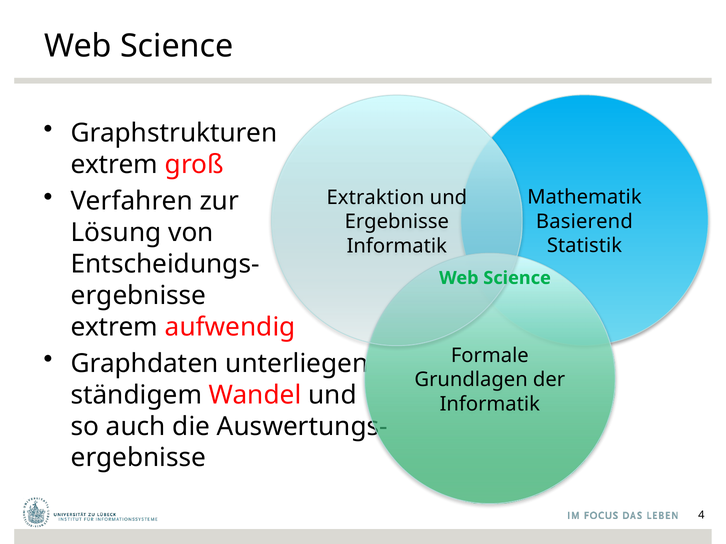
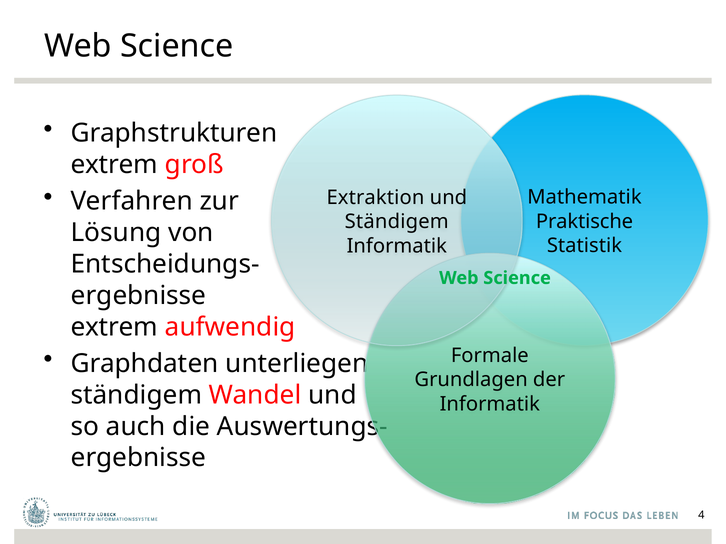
Basierend: Basierend -> Praktische (585, 222)
Ergebnisse: Ergebnisse -> Ständigem (397, 222)
